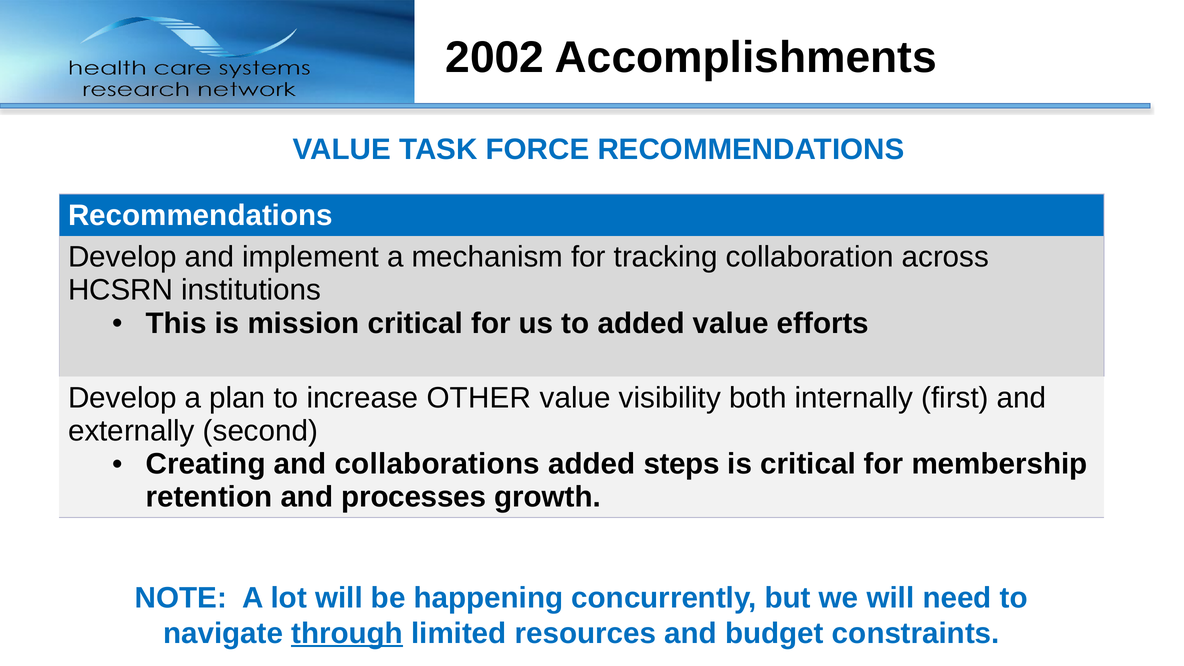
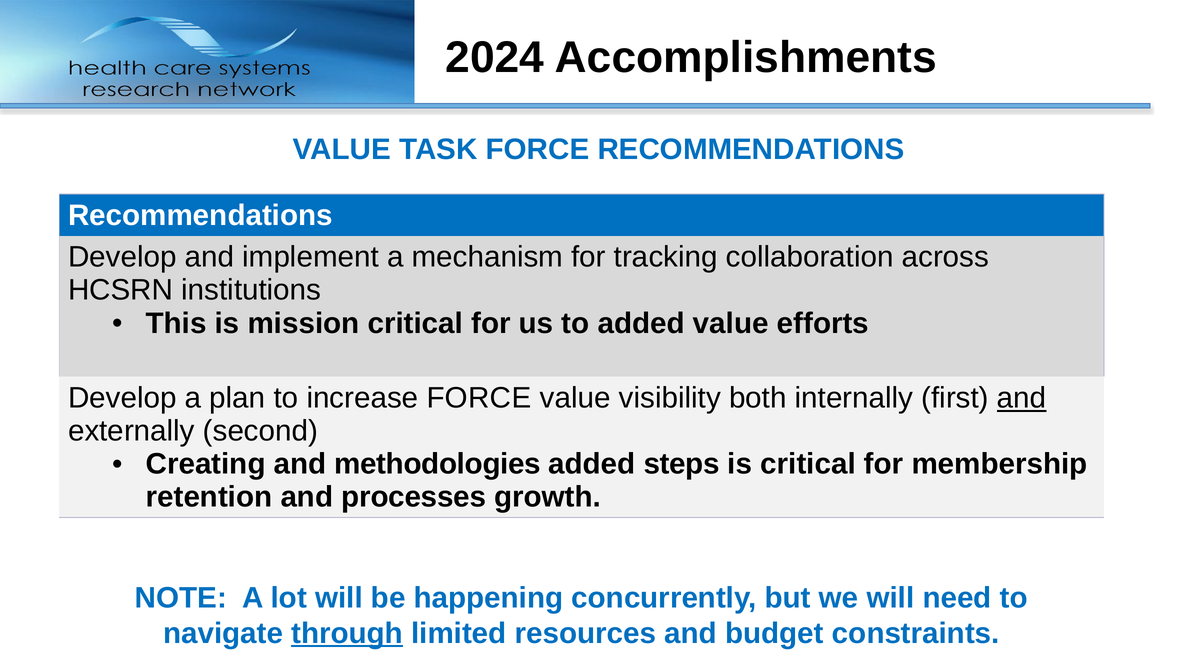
2002: 2002 -> 2024 (495, 58)
increase OTHER: OTHER -> FORCE (479, 398)
and underline: none -> present (1022, 398)
collaborations: collaborations -> methodologies (438, 464)
